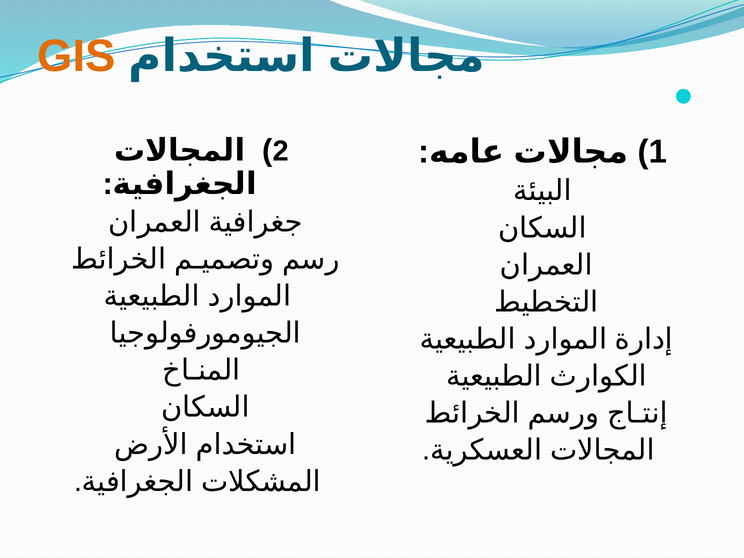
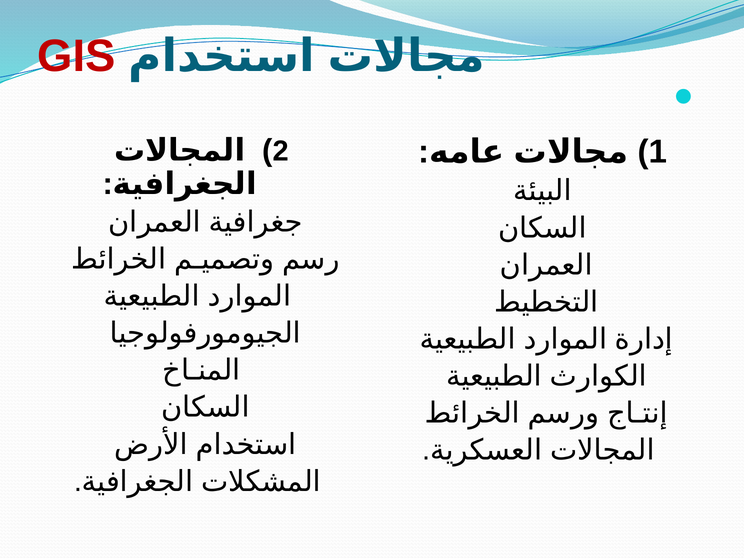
GIS colour: orange -> red (76, 56)
